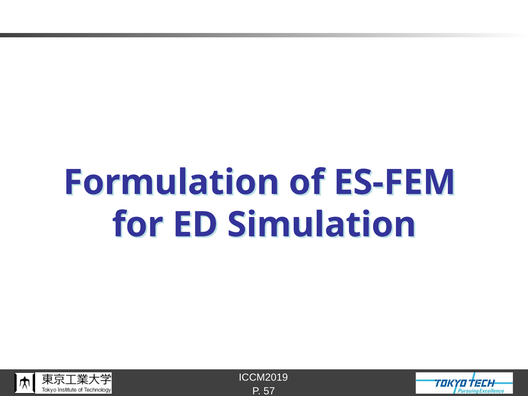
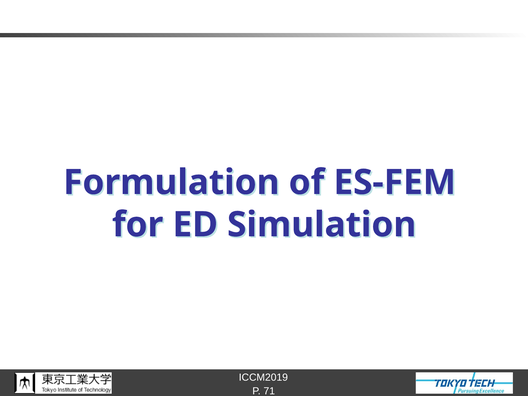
57: 57 -> 71 (269, 391)
